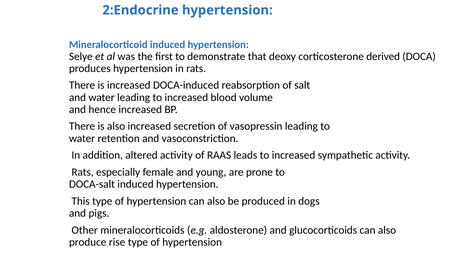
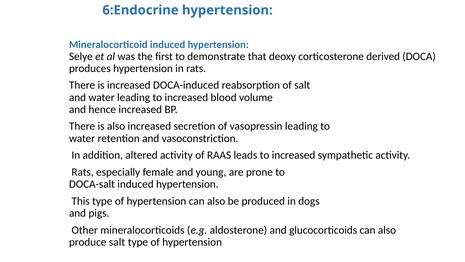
2:Endocrine: 2:Endocrine -> 6:Endocrine (140, 10)
produce rise: rise -> salt (117, 242)
